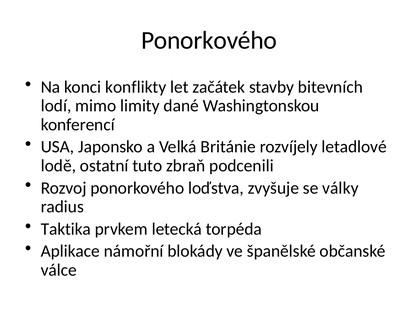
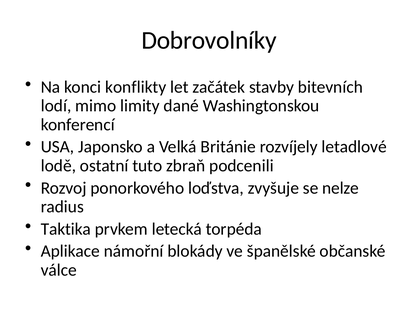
Ponorkového: Ponorkového -> Dobrovolníky (209, 40)
války: války -> nelze (341, 188)
